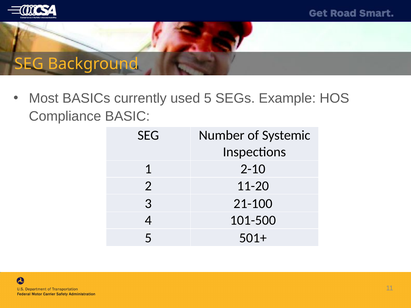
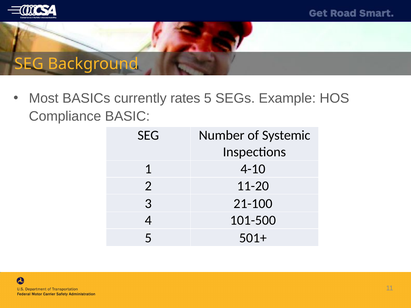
used: used -> rates (185, 98)
2-10: 2-10 -> 4-10 (253, 169)
